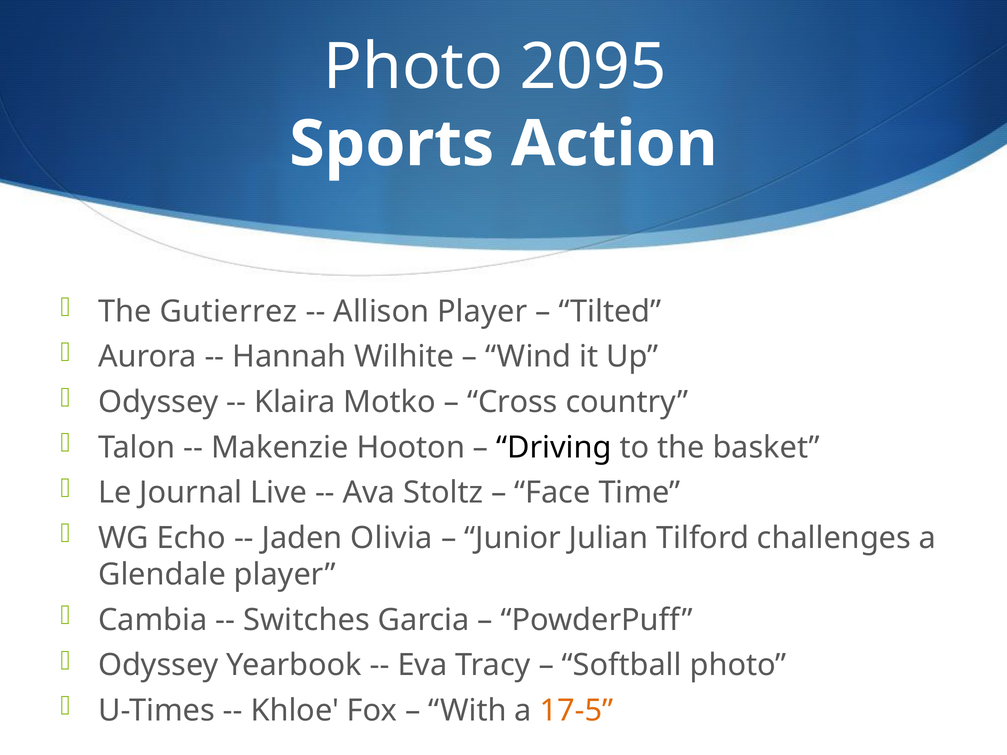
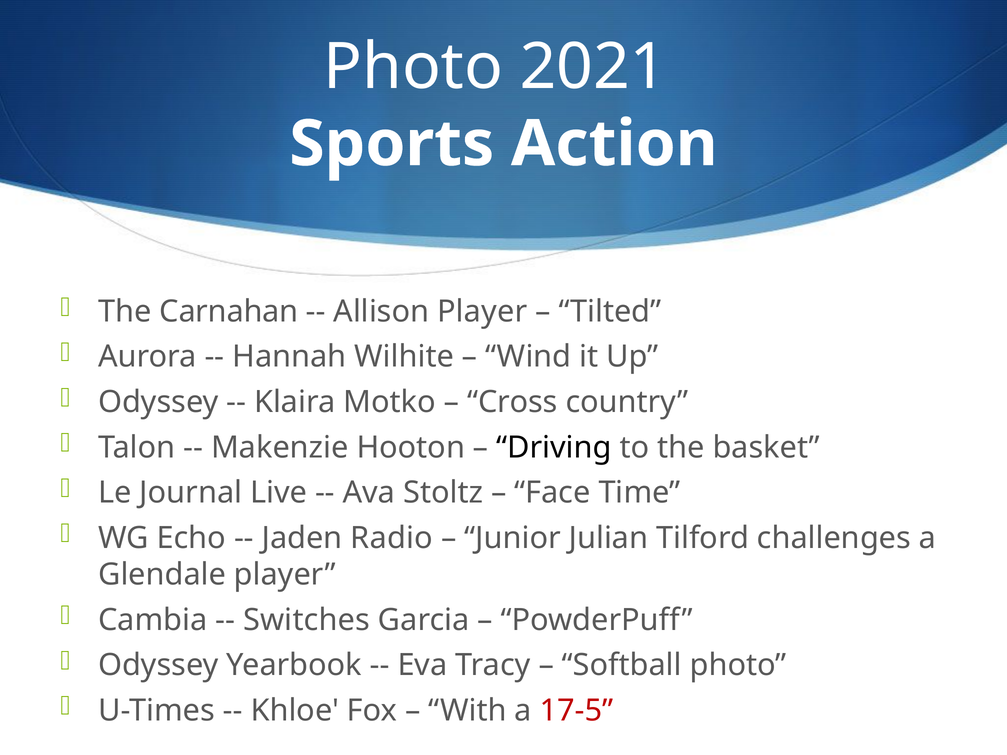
2095: 2095 -> 2021 (593, 67)
Gutierrez: Gutierrez -> Carnahan (229, 312)
Olivia: Olivia -> Radio (392, 538)
17-5 colour: orange -> red (577, 711)
